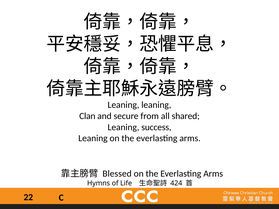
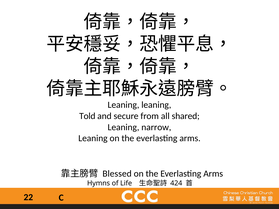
Clan: Clan -> Told (87, 116)
success: success -> narrow (156, 127)
